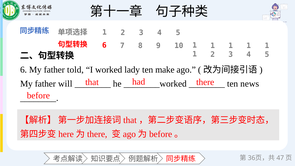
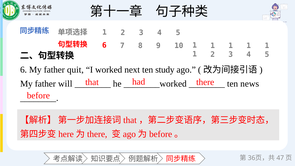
told: told -> quit (75, 70)
lady: lady -> next (132, 70)
make: make -> study (165, 70)
